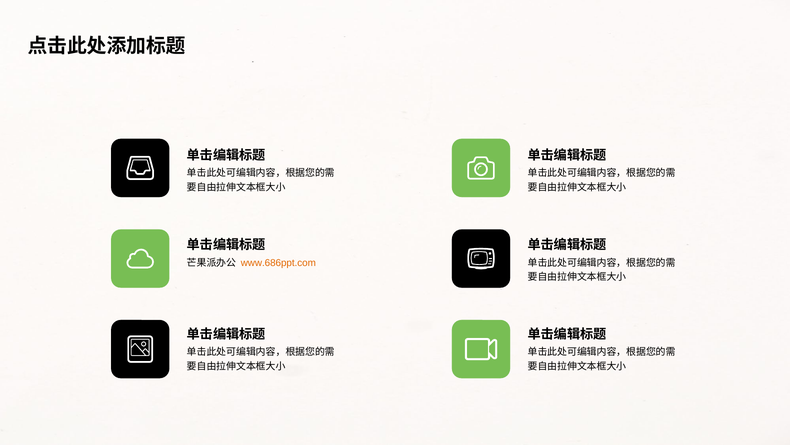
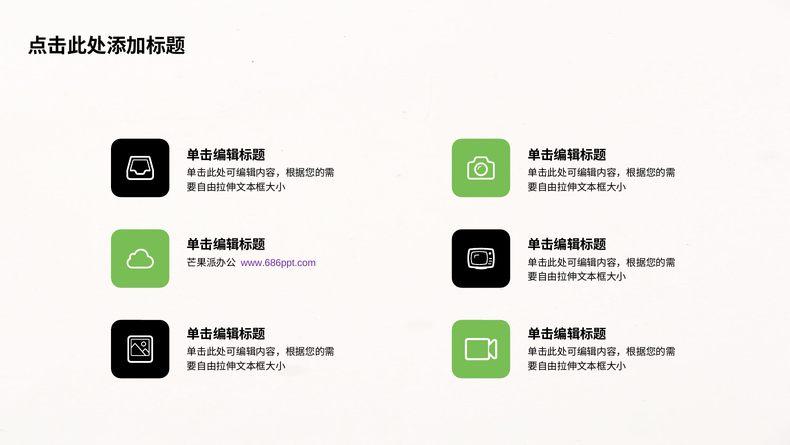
www.686ppt.com colour: orange -> purple (278, 263)
